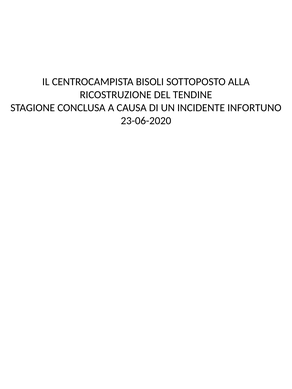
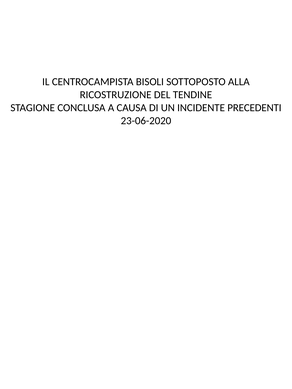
INFORTUNO: INFORTUNO -> PRECEDENTI (254, 108)
